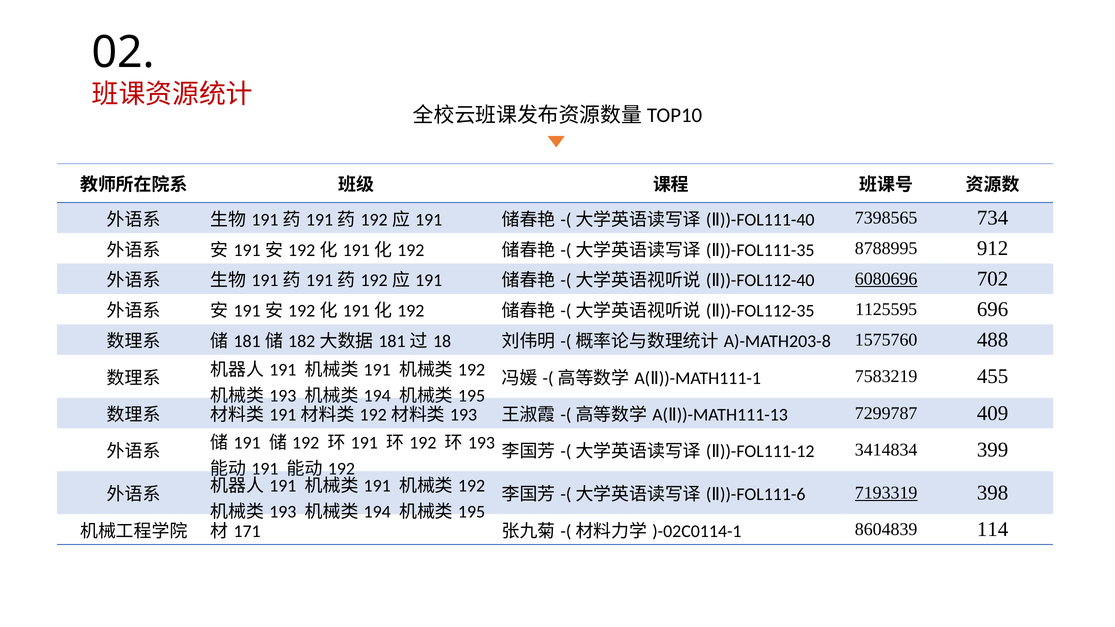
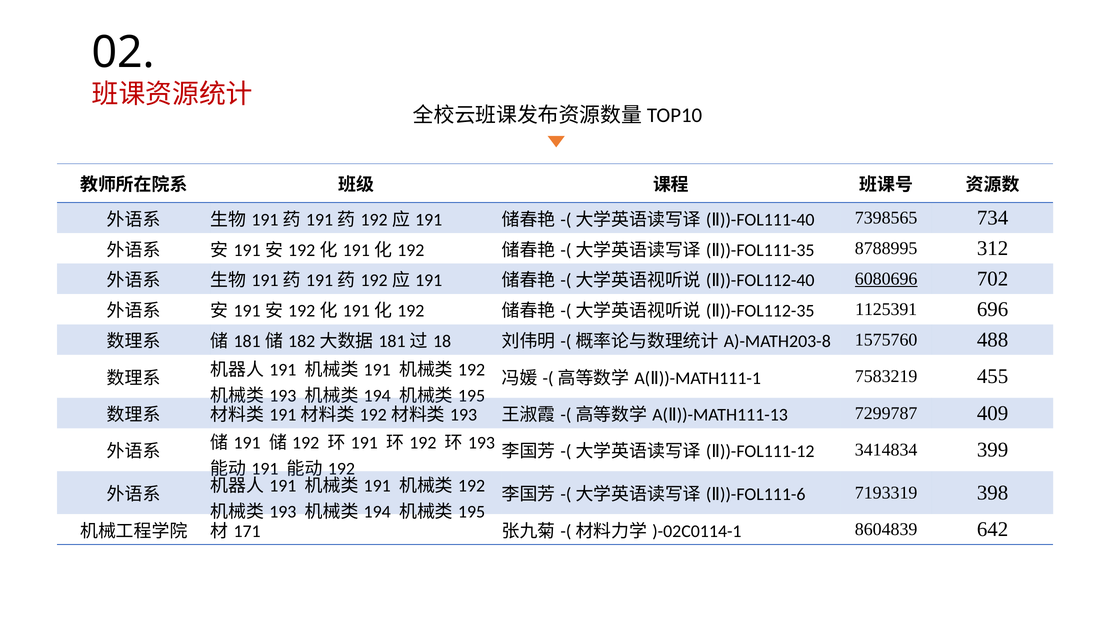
912: 912 -> 312 (993, 248)
1125595: 1125595 -> 1125391 (886, 309)
7193319 underline: present -> none (886, 493)
114: 114 -> 642 (993, 530)
